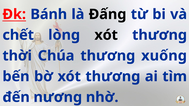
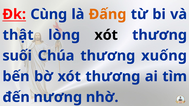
Bánh: Bánh -> Cùng (49, 14)
Đấng colour: black -> orange (108, 14)
chết: chết -> thật (18, 35)
thời: thời -> suối (17, 56)
